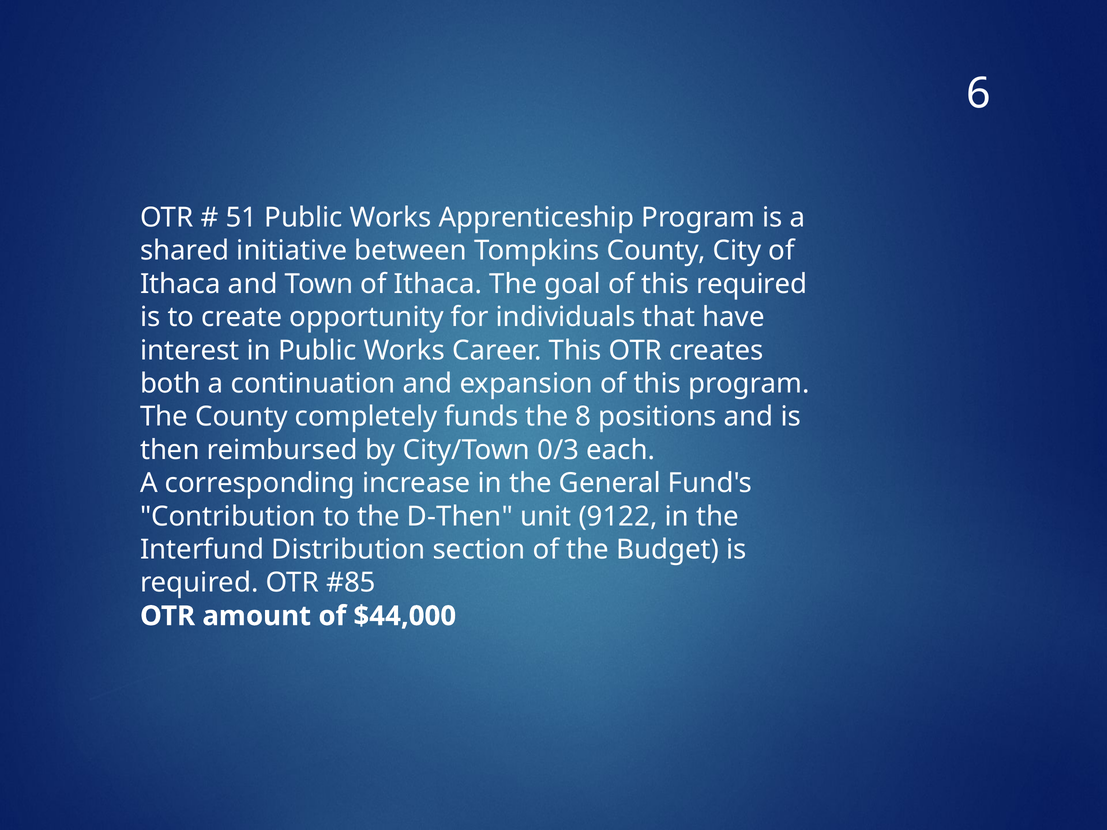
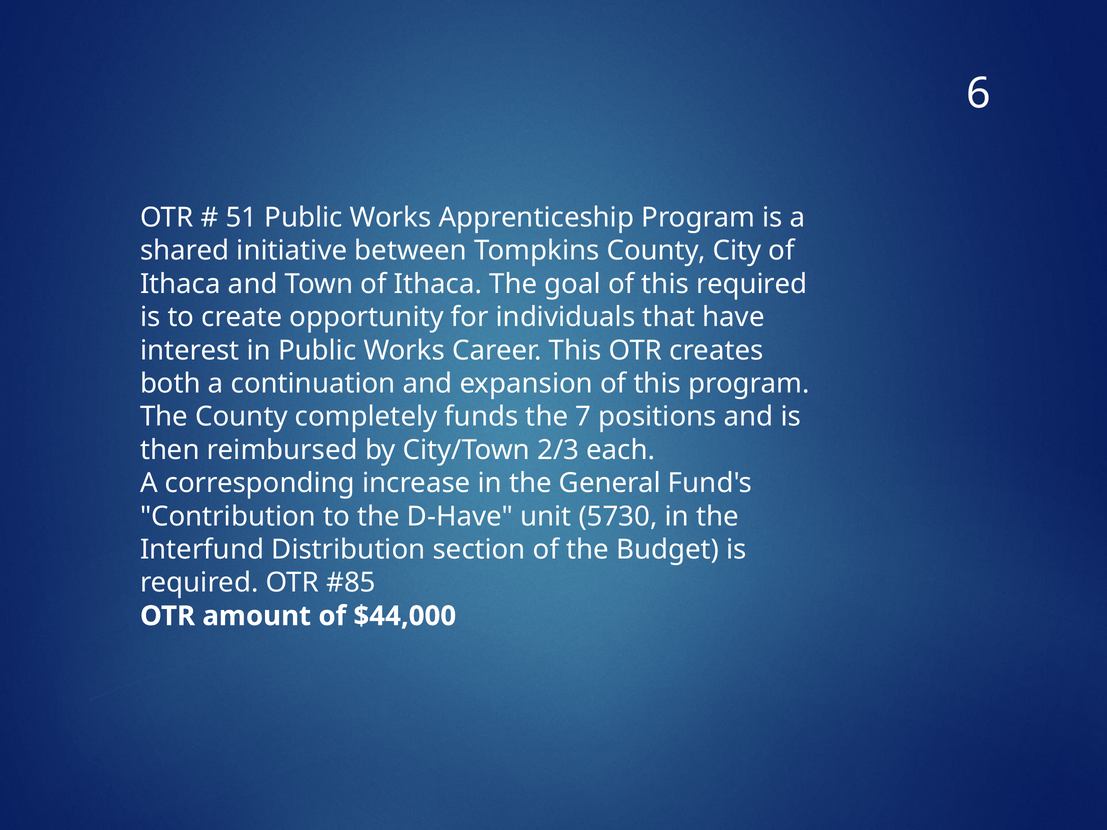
8: 8 -> 7 (583, 417)
0/3: 0/3 -> 2/3 (558, 450)
D-Then: D-Then -> D-Have (460, 517)
9122: 9122 -> 5730 (618, 517)
